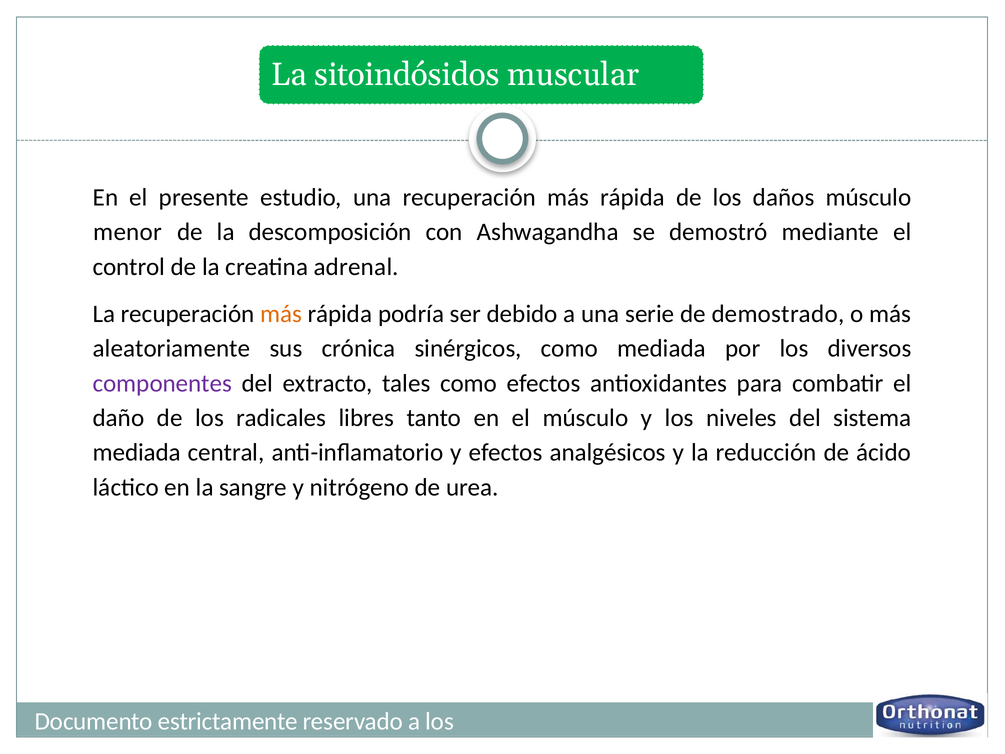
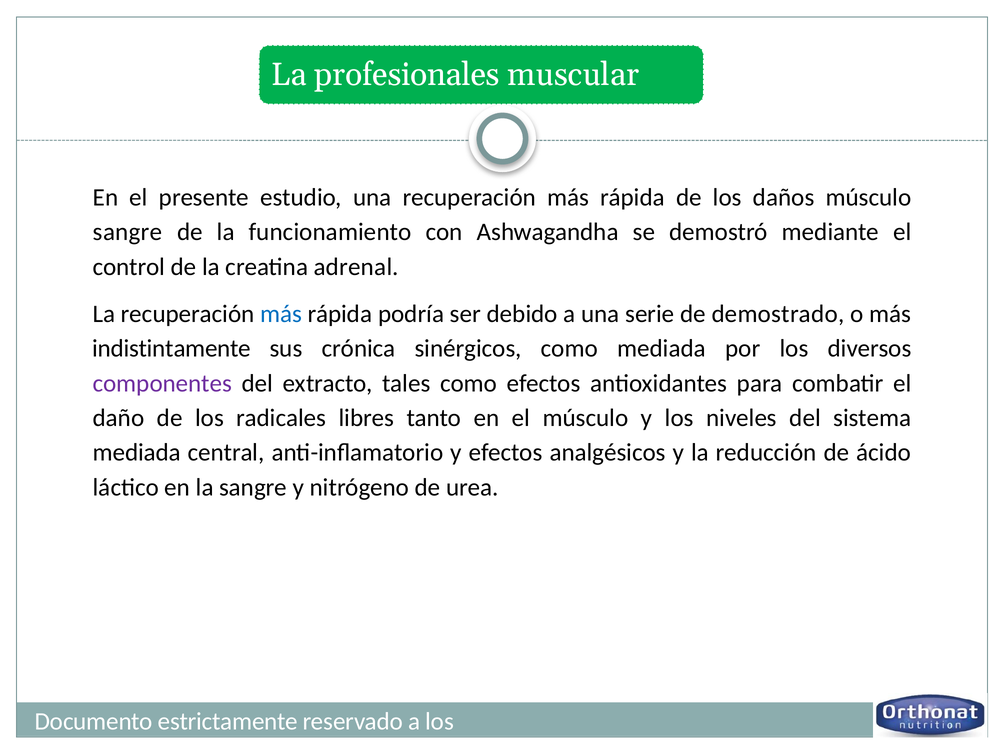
La sitoindósidos: sitoindósidos -> profesionales (407, 74)
menor: menor -> sangre (128, 232)
descomposición: descomposición -> funcionamiento (330, 232)
más colour: orange -> blue (281, 314)
aleatoriamente: aleatoriamente -> indistintamente (172, 349)
